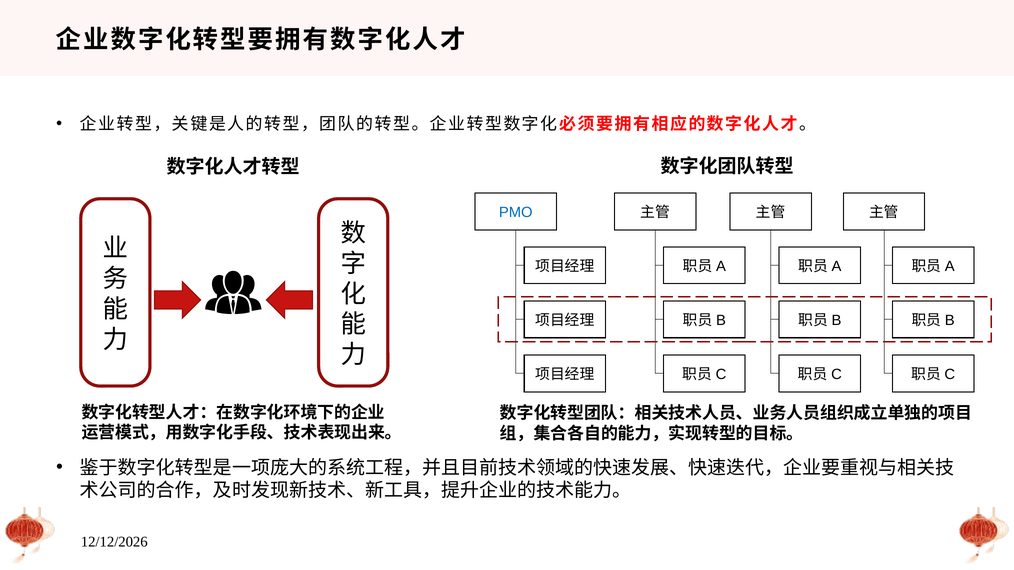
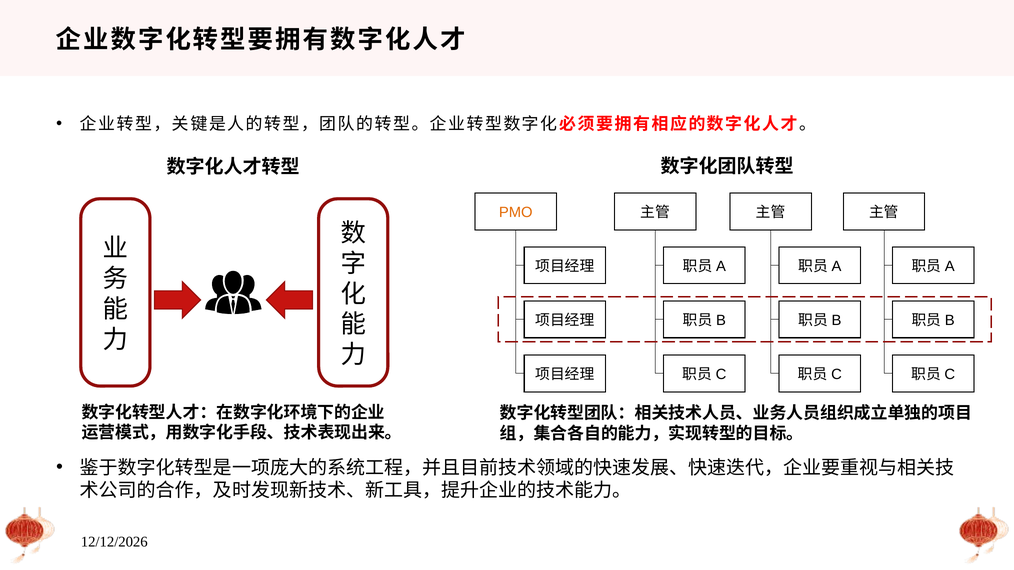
PMO colour: blue -> orange (516, 213)
